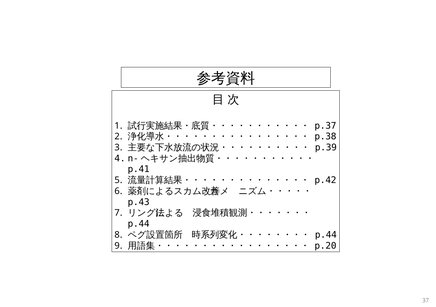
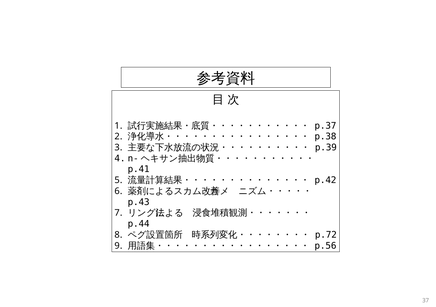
p.44: p.44 -> p.72 (326, 235)
p.20: p.20 -> p.56 (325, 246)
